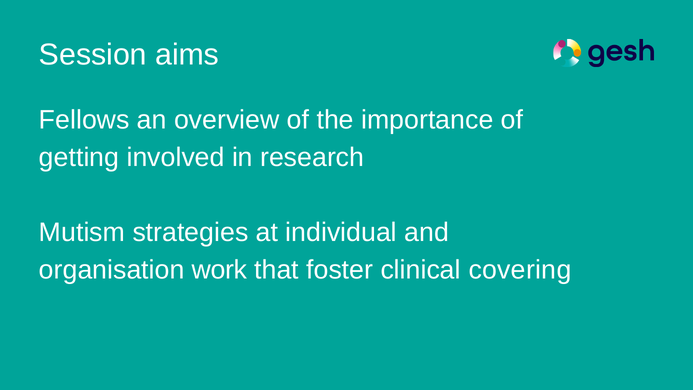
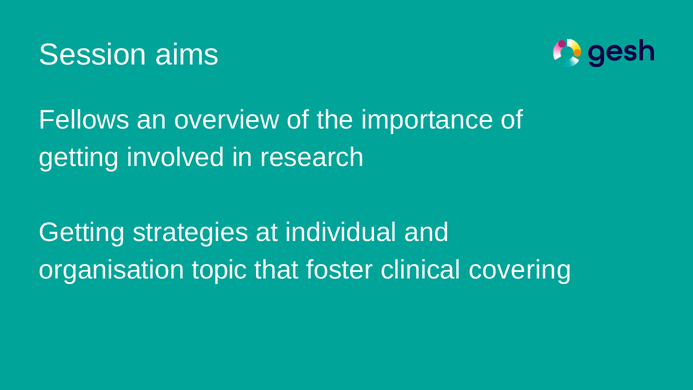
Mutism: Mutism -> Getting (82, 232)
work: work -> topic (220, 270)
